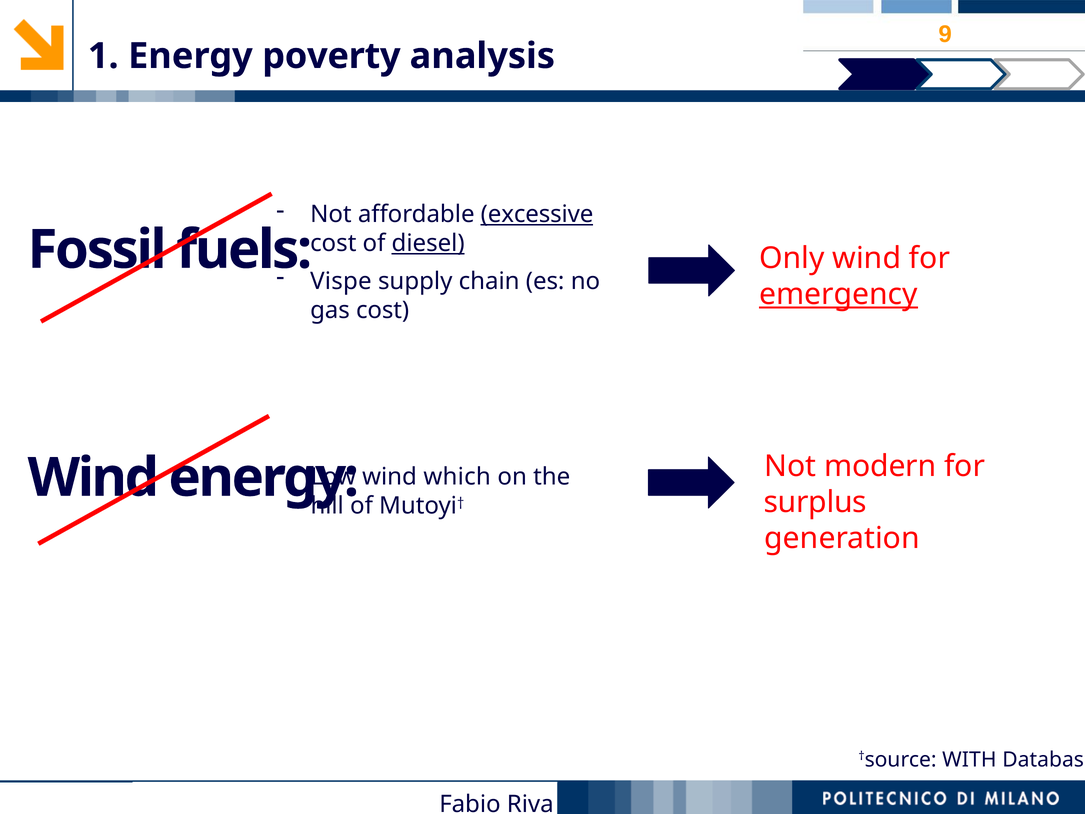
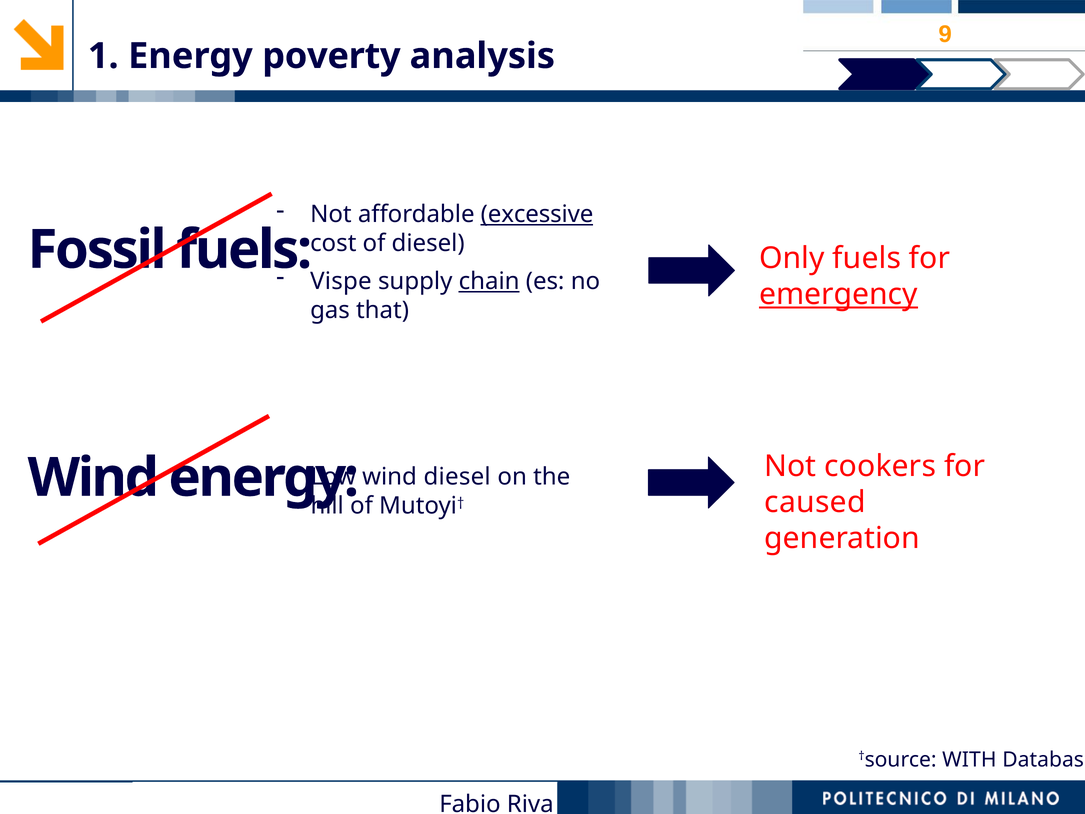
diesel underline: present -> none (428, 243)
Only wind: wind -> fuels (867, 258)
chain underline: none -> present (489, 281)
gas cost: cost -> that (383, 310)
wind which: which -> diesel (457, 477)
modern: modern -> cookers (880, 466)
surplus: surplus -> caused (815, 502)
